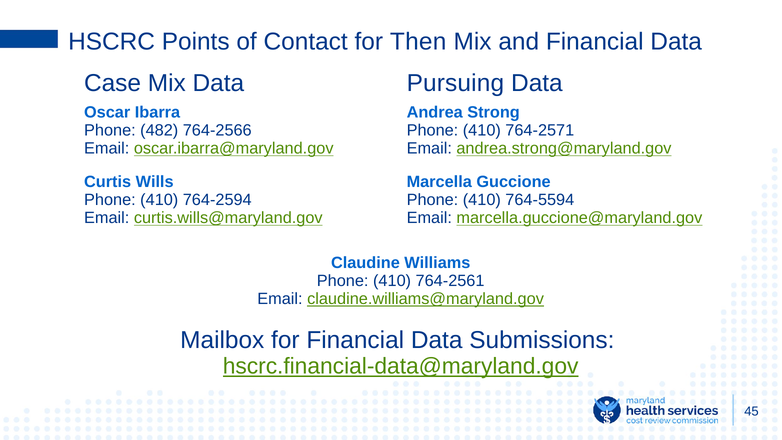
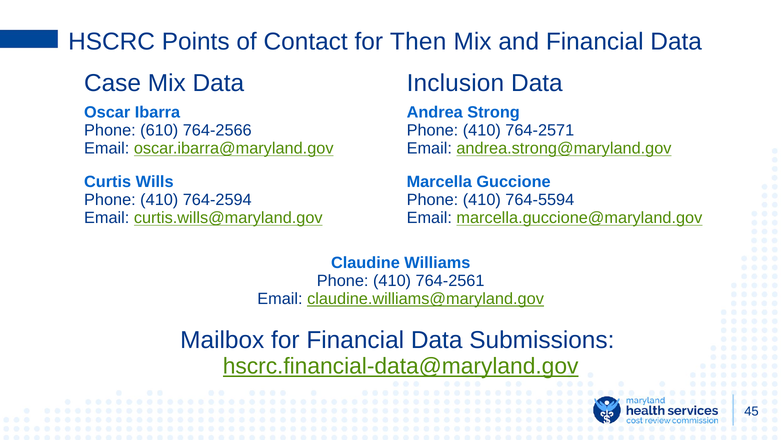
Pursuing: Pursuing -> Inclusion (455, 83)
482: 482 -> 610 (159, 130)
